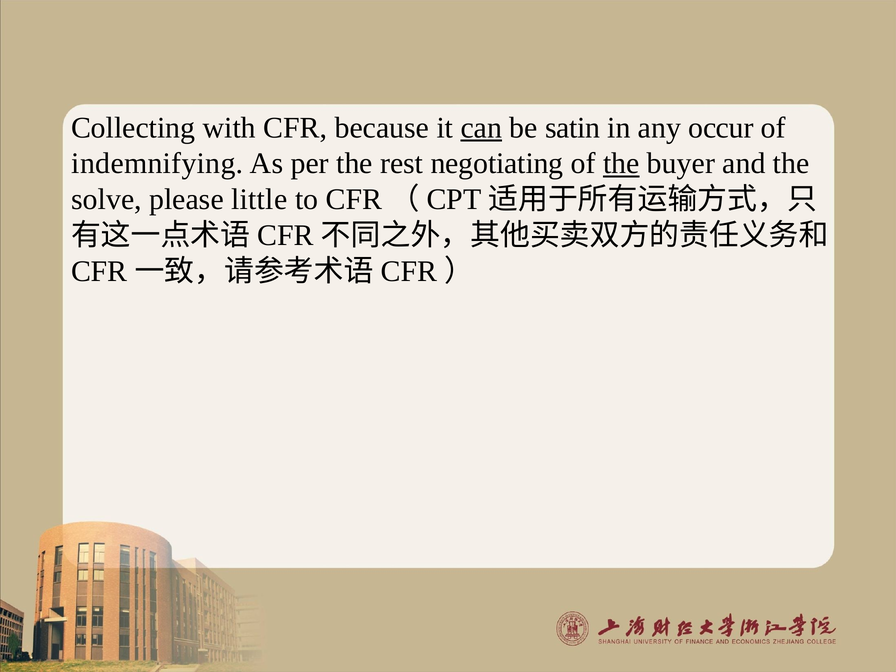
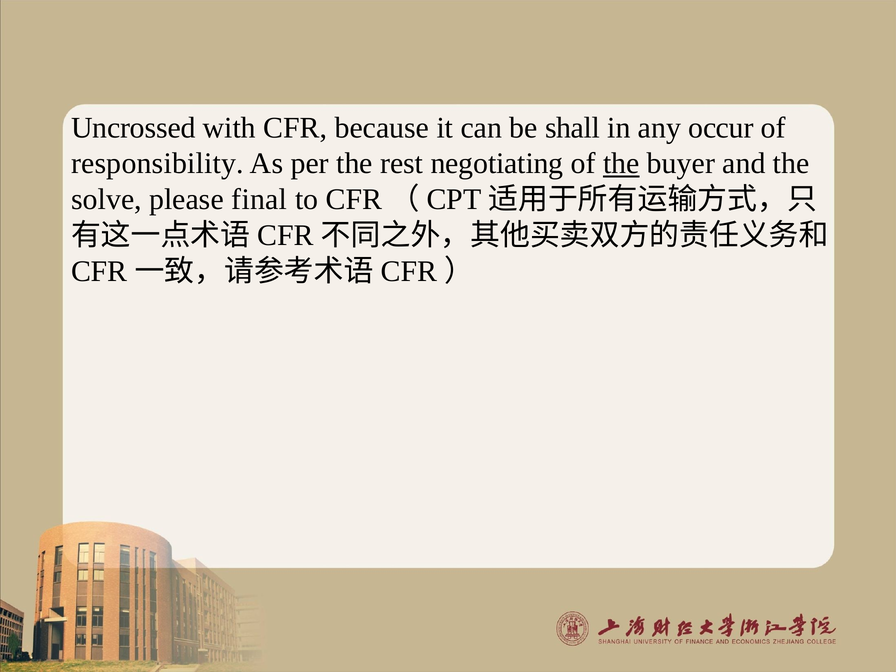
Collecting: Collecting -> Uncrossed (133, 128)
can underline: present -> none (481, 128)
satin: satin -> shall (573, 128)
indemnifying: indemnifying -> responsibility (157, 164)
little: little -> final (259, 199)
